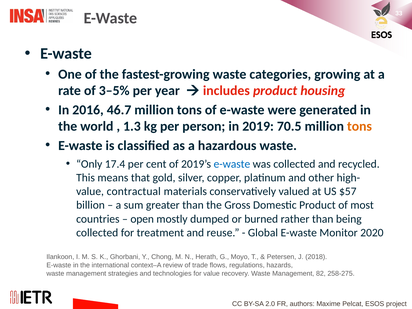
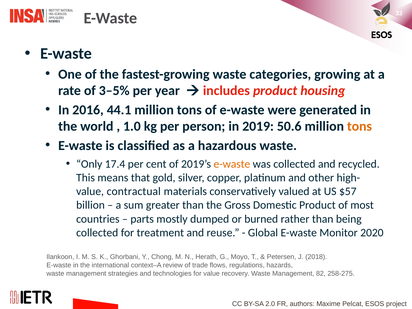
46.7: 46.7 -> 44.1 (119, 110)
1.3: 1.3 -> 1.0 (132, 126)
70.5: 70.5 -> 50.6 (289, 126)
e-waste colour: blue -> orange (232, 164)
open: open -> parts (142, 219)
